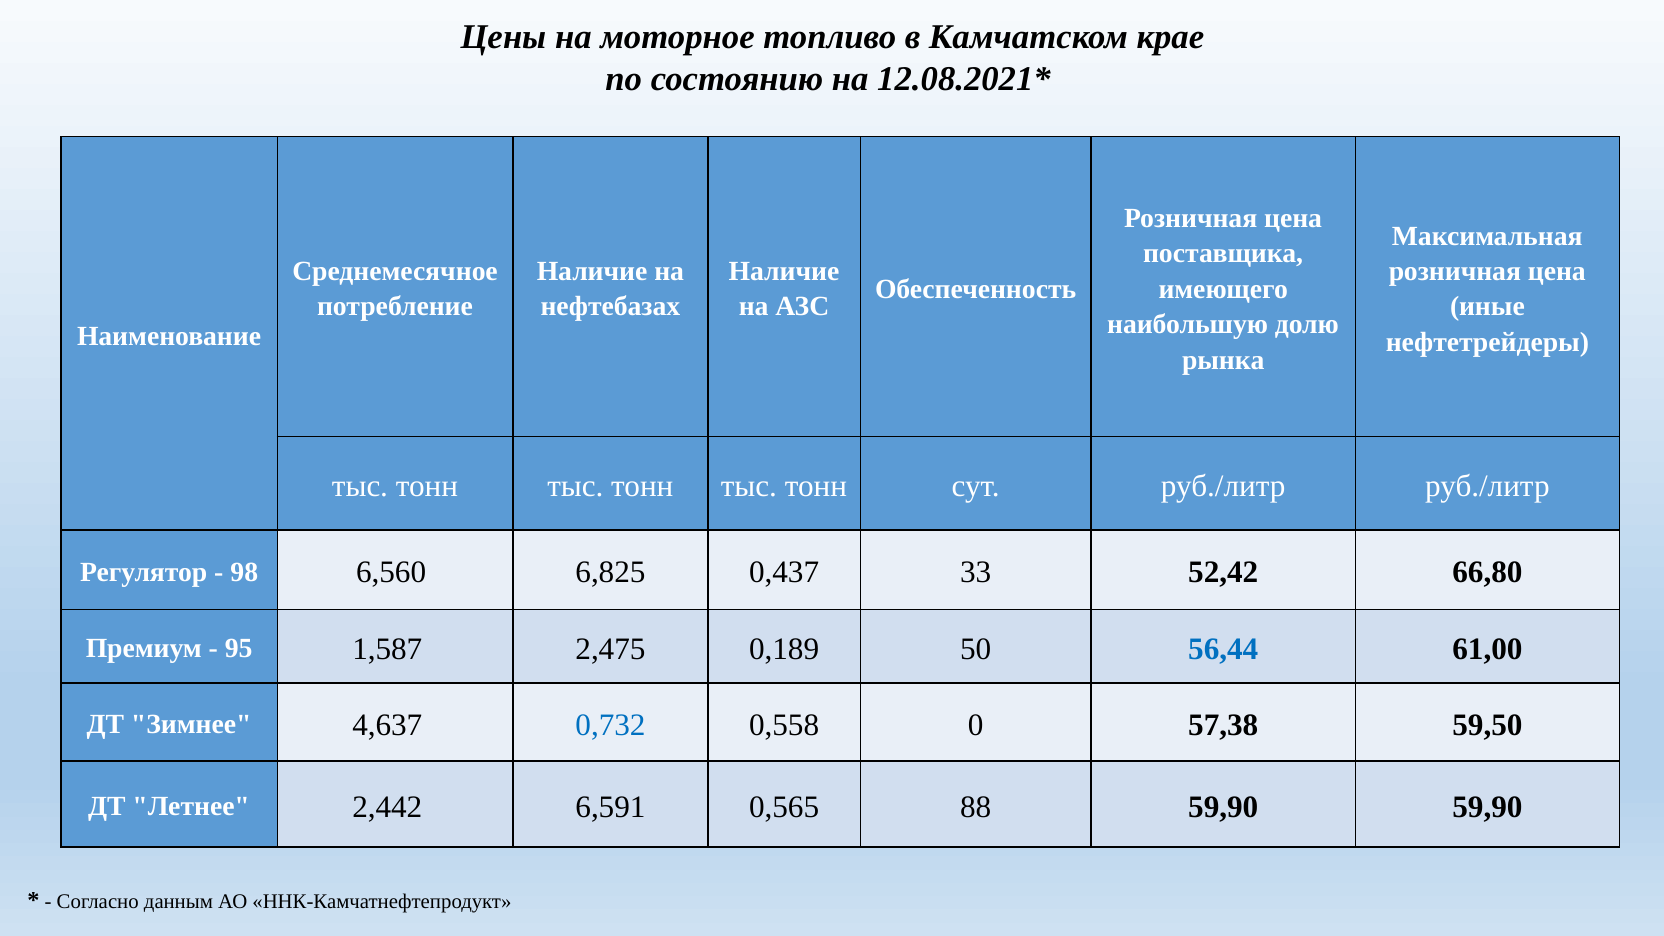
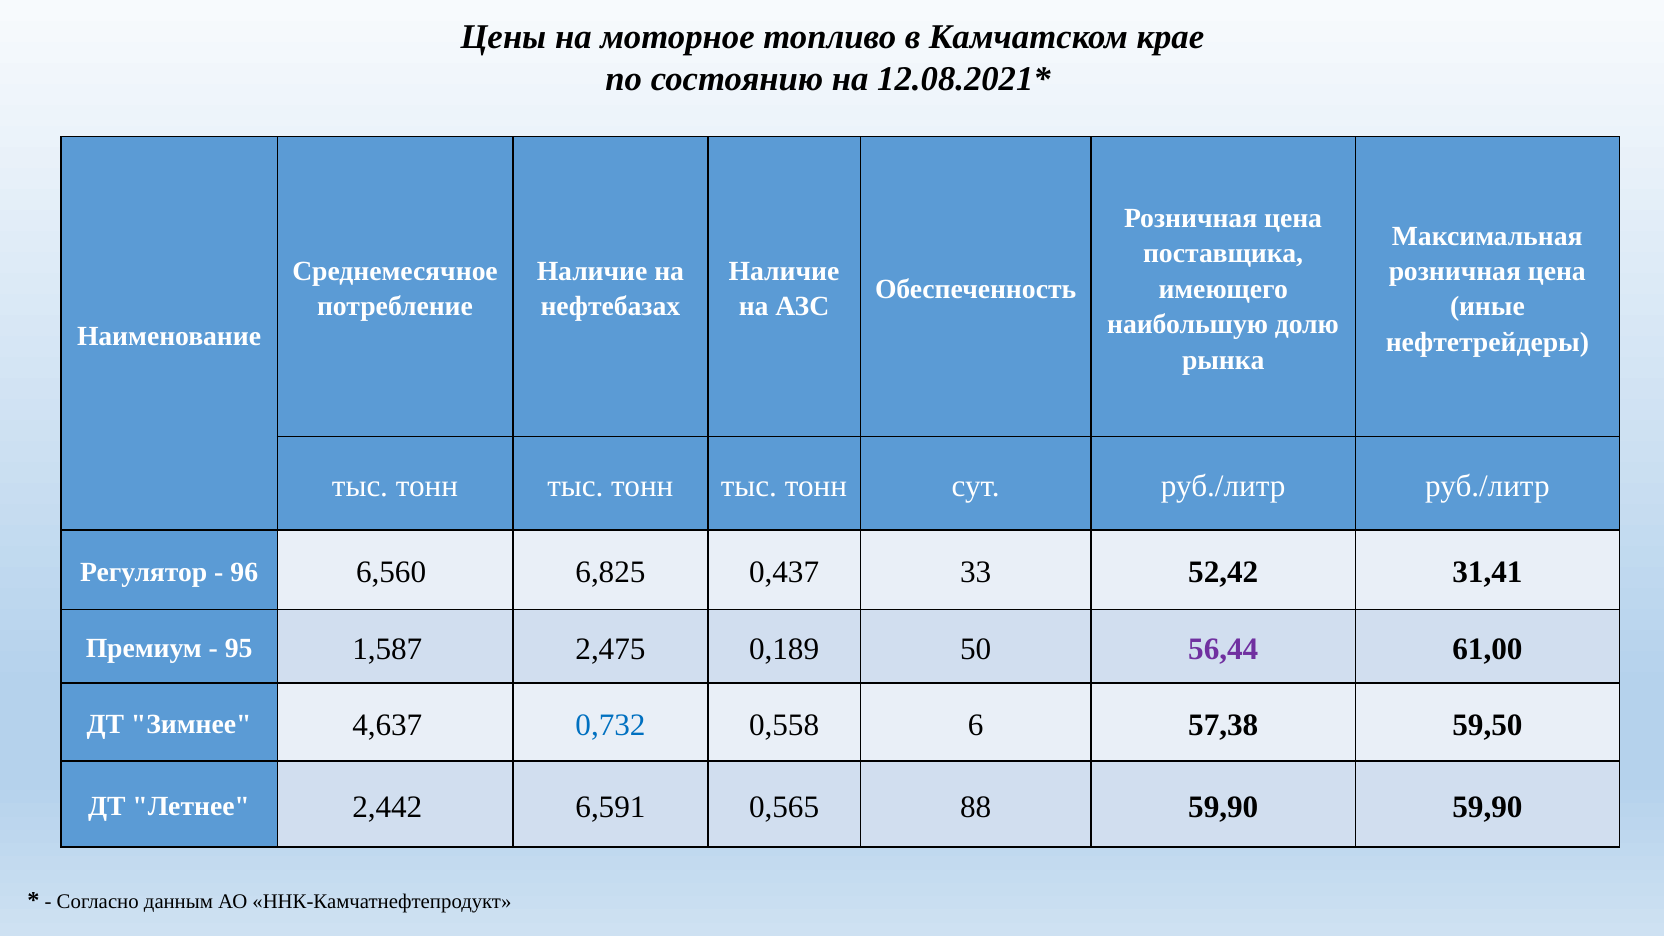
98: 98 -> 96 (244, 572)
66,80: 66,80 -> 31,41 (1487, 573)
56,44 colour: blue -> purple (1223, 649)
0: 0 -> 6 (976, 725)
